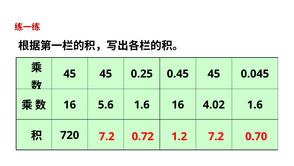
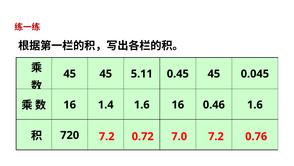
0.25: 0.25 -> 5.11 (142, 74)
5.6: 5.6 -> 1.4 (106, 104)
4.02: 4.02 -> 0.46 (214, 104)
1.2: 1.2 -> 7.0 (179, 136)
0.70: 0.70 -> 0.76 (256, 136)
